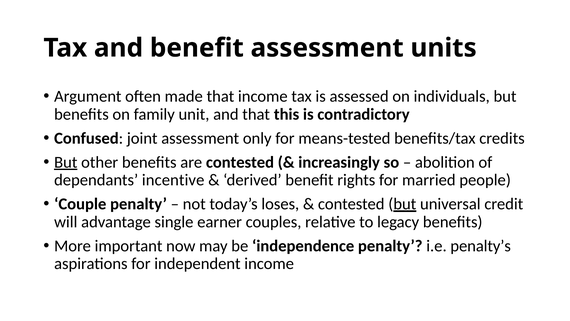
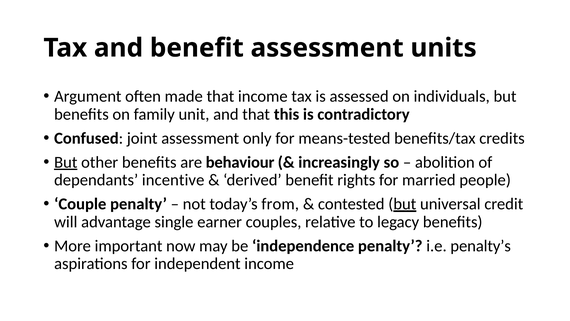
are contested: contested -> behaviour (240, 162)
loses: loses -> from (280, 204)
